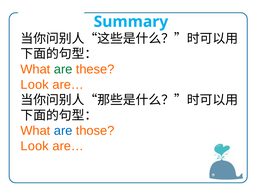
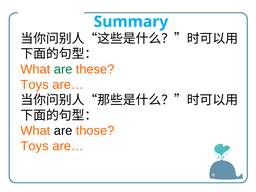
Look: Look -> Toys (35, 85)
are colour: blue -> black (63, 131)
Look: Look -> Toys (35, 146)
